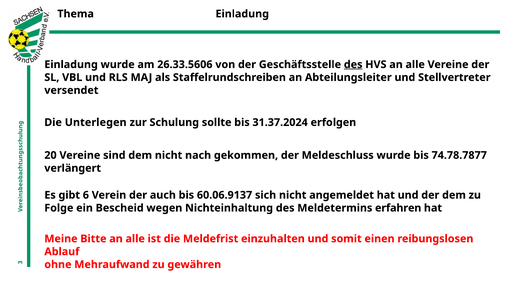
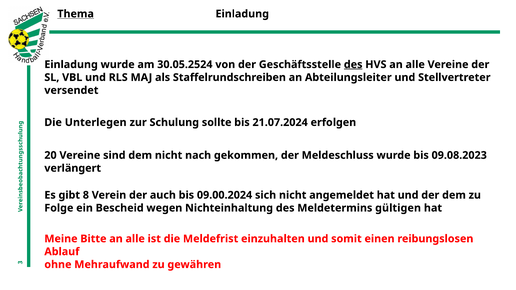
Thema underline: none -> present (76, 14)
26.33.5606: 26.33.5606 -> 30.05.2524 (185, 65)
31.37.2024: 31.37.2024 -> 21.07.2024 (280, 122)
74.78.7877: 74.78.7877 -> 09.08.2023 (459, 155)
6: 6 -> 8 (86, 195)
60.06.9137: 60.06.9137 -> 09.00.2024 (225, 195)
erfahren: erfahren -> gültigen (398, 208)
